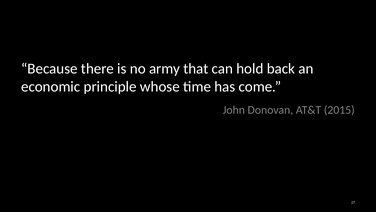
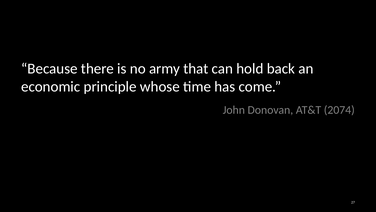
2015: 2015 -> 2074 (339, 110)
